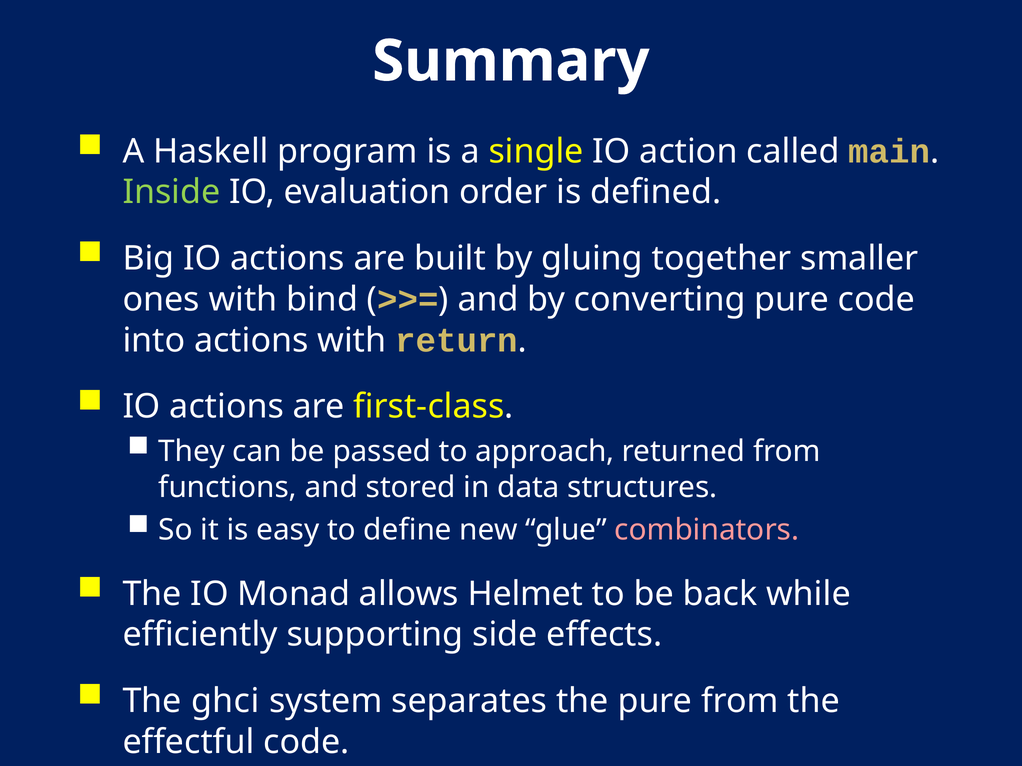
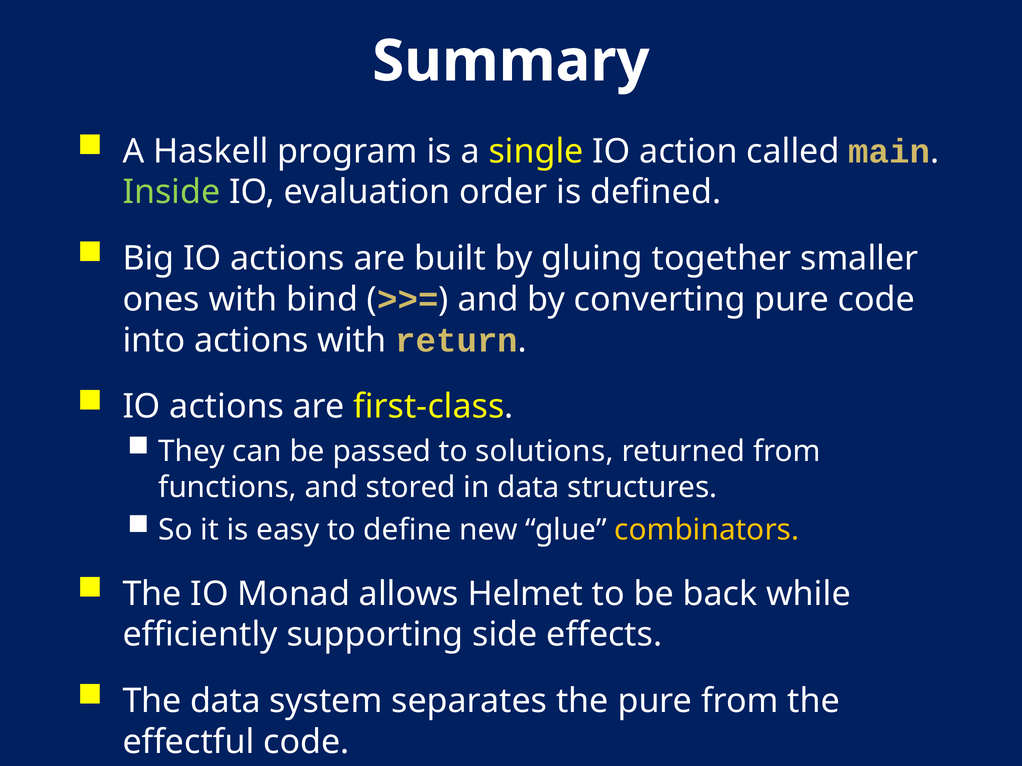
approach: approach -> solutions (544, 452)
combinators colour: pink -> yellow (707, 530)
The ghci: ghci -> data (226, 702)
